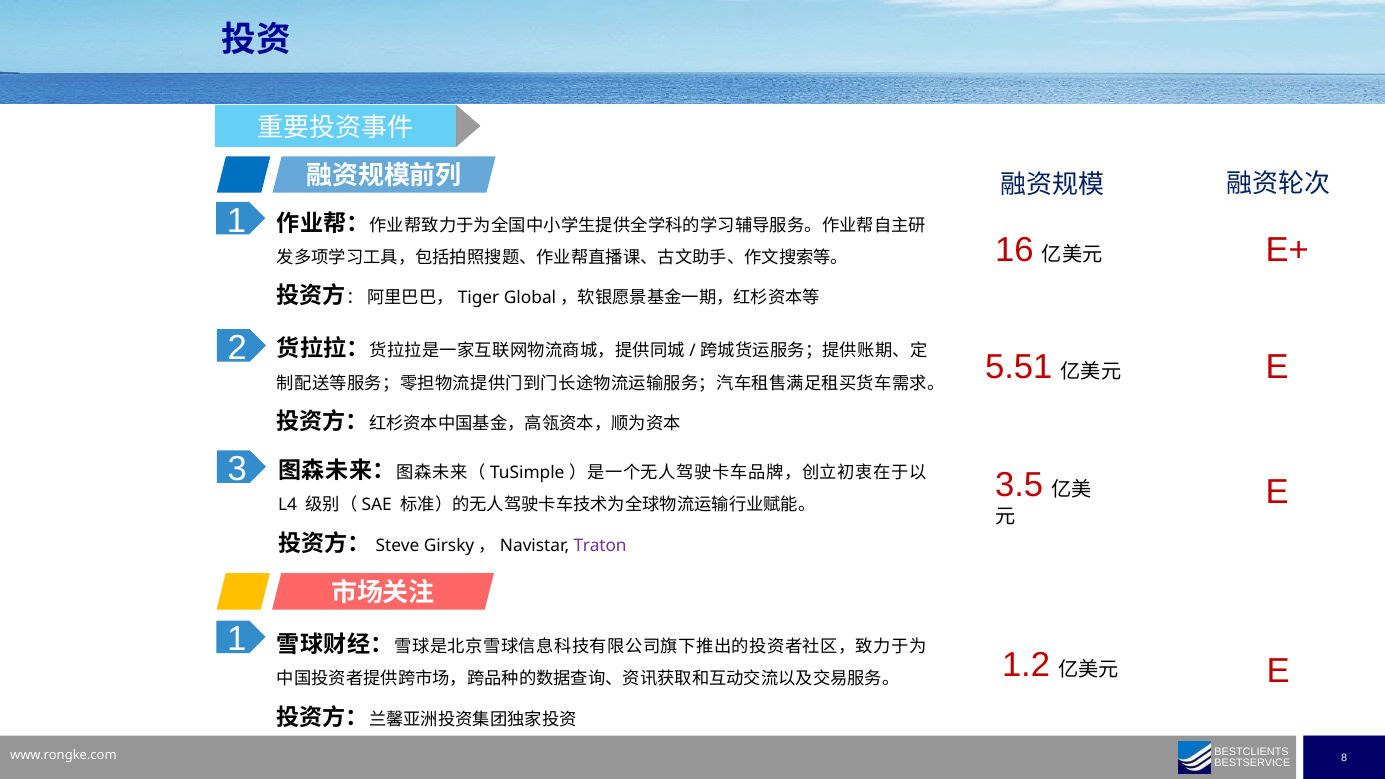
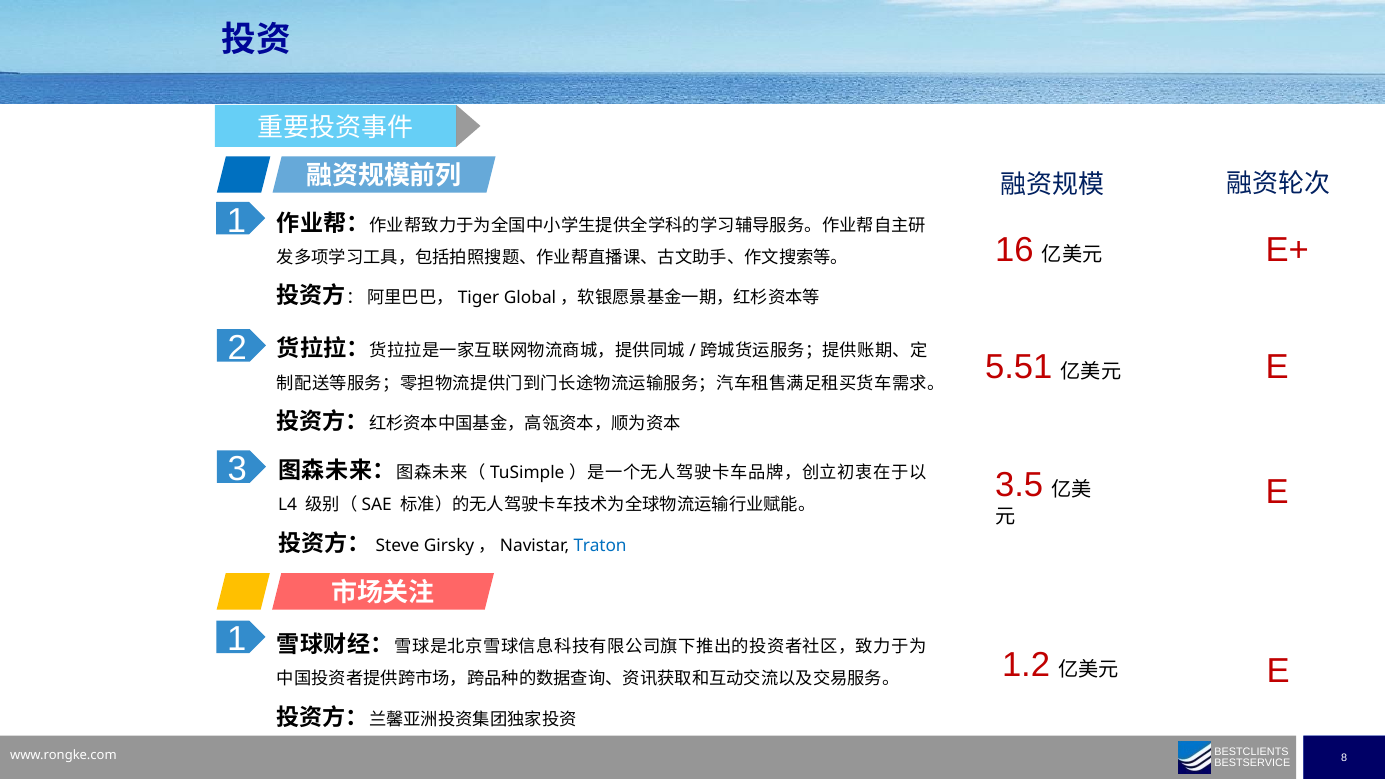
Traton colour: purple -> blue (600, 545)
